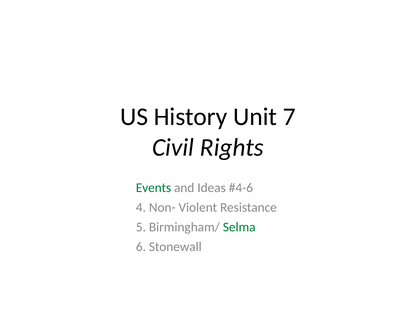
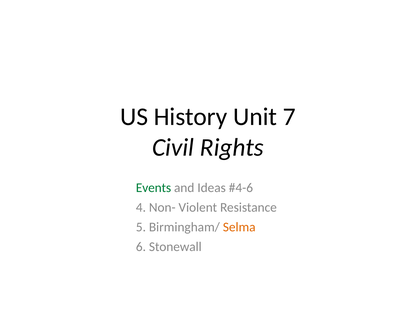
Selma colour: green -> orange (239, 227)
